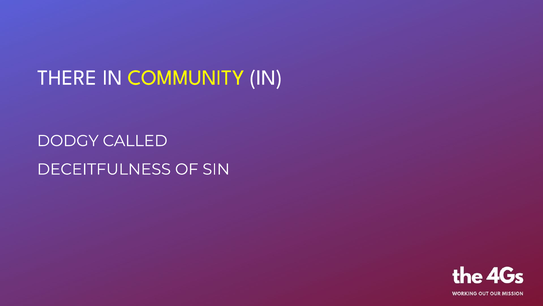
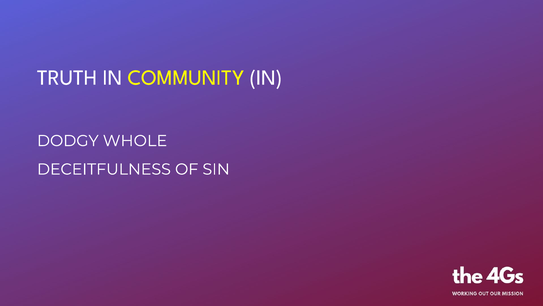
THERE: THERE -> TRUTH (67, 77)
CALLED: CALLED -> WHOLE (135, 141)
